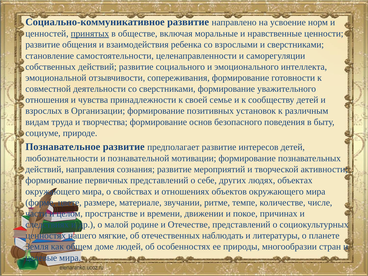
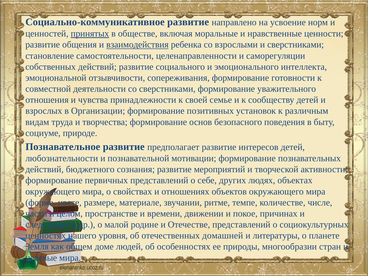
взаимодействия underline: none -> present (137, 45)
направления: направления -> бюджетного (90, 169)
мягкие: мягкие -> уровня (113, 236)
наблюдать: наблюдать -> домашней (223, 236)
